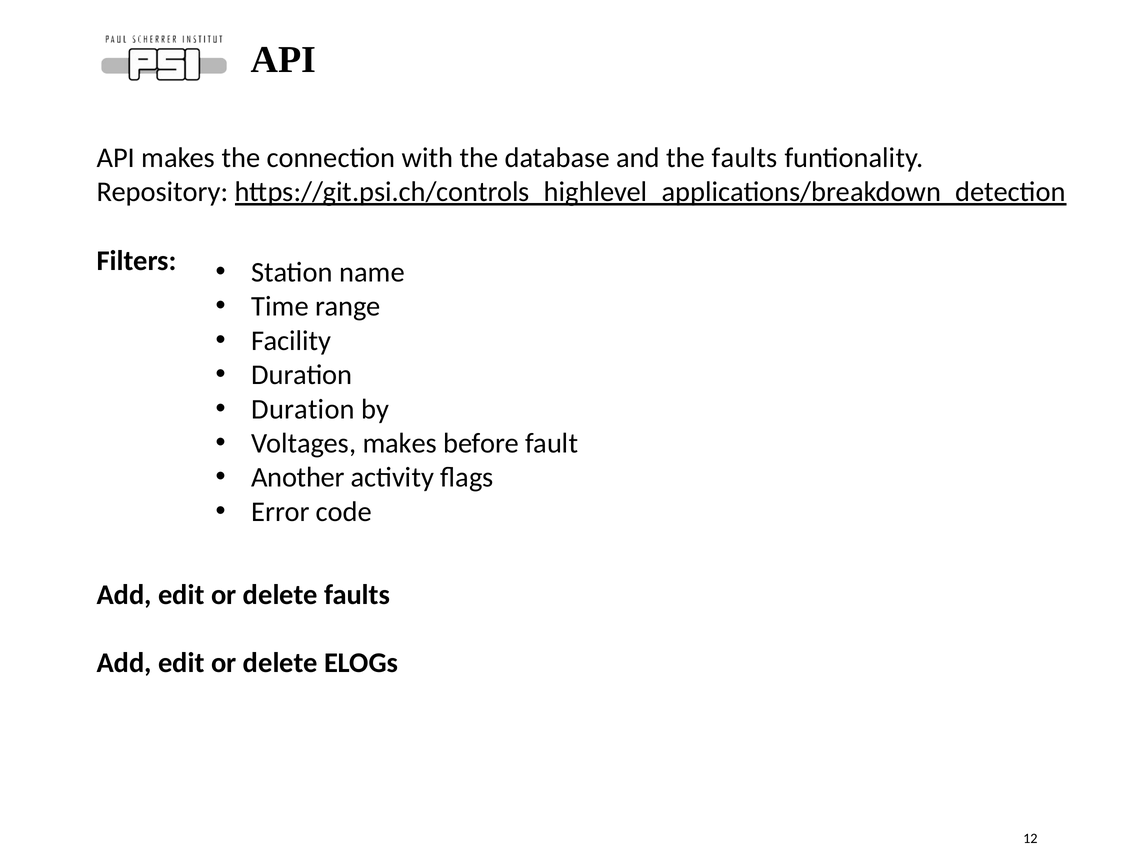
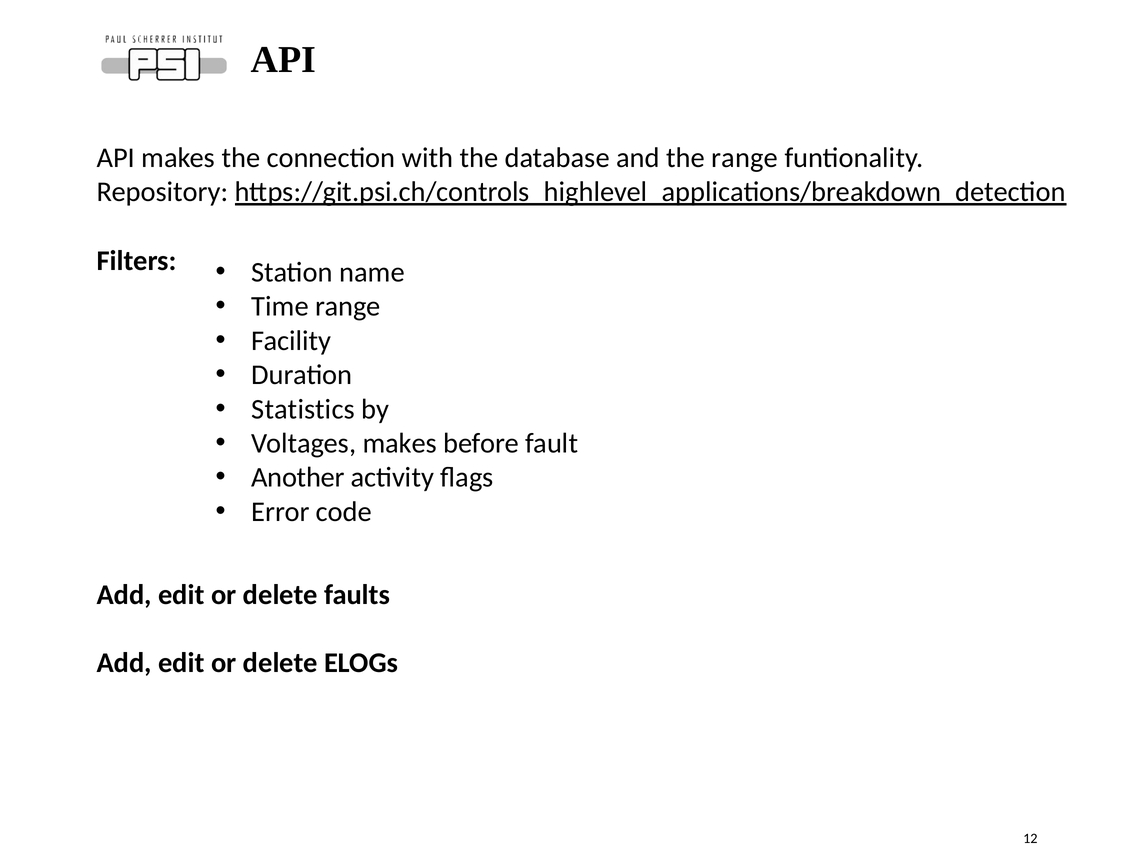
the faults: faults -> range (745, 158)
Duration: Duration -> Statistics (303, 409)
